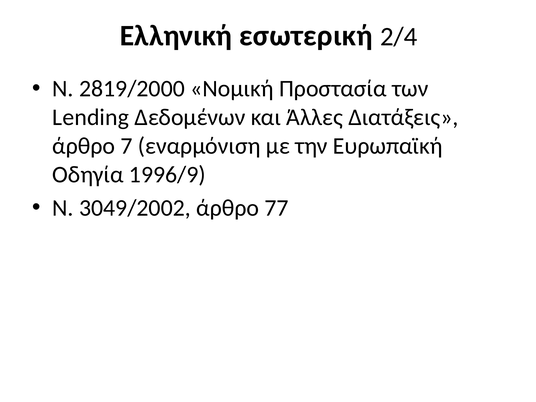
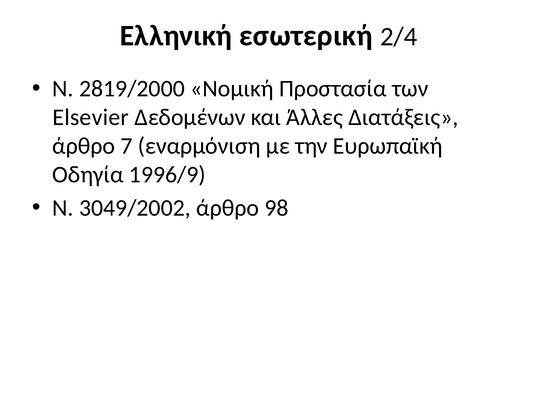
Lending: Lending -> Elsevier (91, 117)
77: 77 -> 98 (276, 208)
